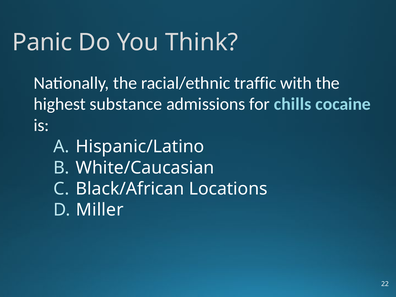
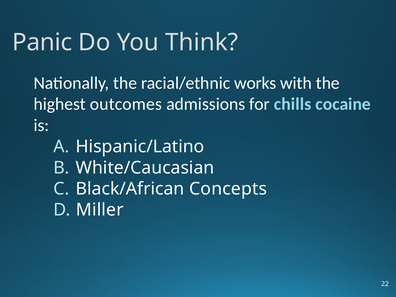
traffic: traffic -> works (255, 83)
substance: substance -> outcomes (126, 104)
Locations: Locations -> Concepts (228, 189)
